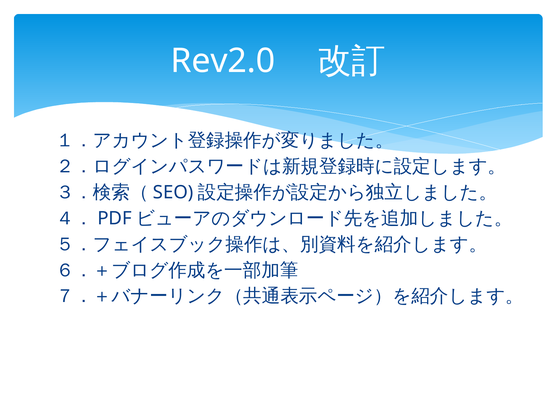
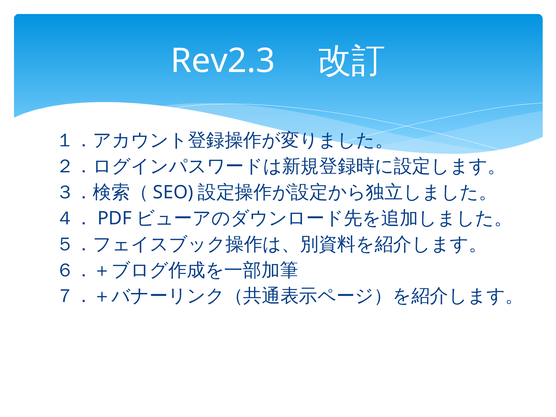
Rev2.0: Rev2.0 -> Rev2.3 (223, 61)
